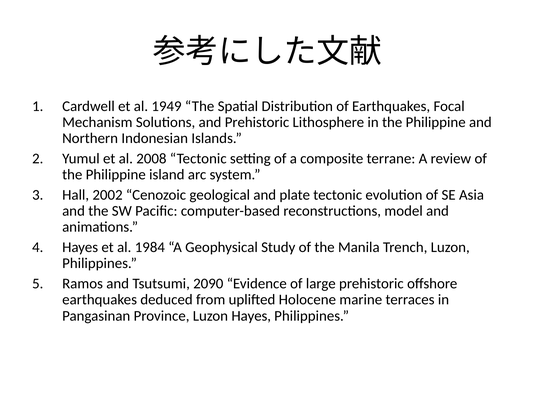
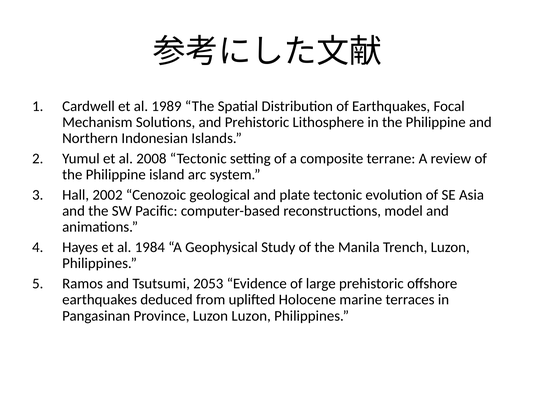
1949: 1949 -> 1989 (167, 106)
2090: 2090 -> 2053 (208, 284)
Luzon Hayes: Hayes -> Luzon (251, 316)
